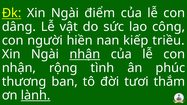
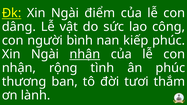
hiền: hiền -> bình (80, 40)
kiếp triều: triều -> phúc (169, 40)
lành underline: present -> none (36, 95)
